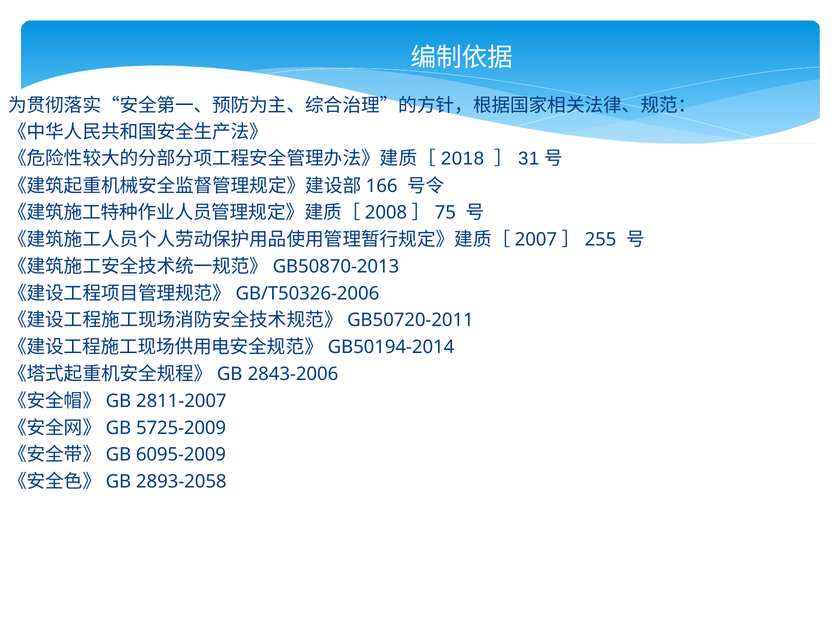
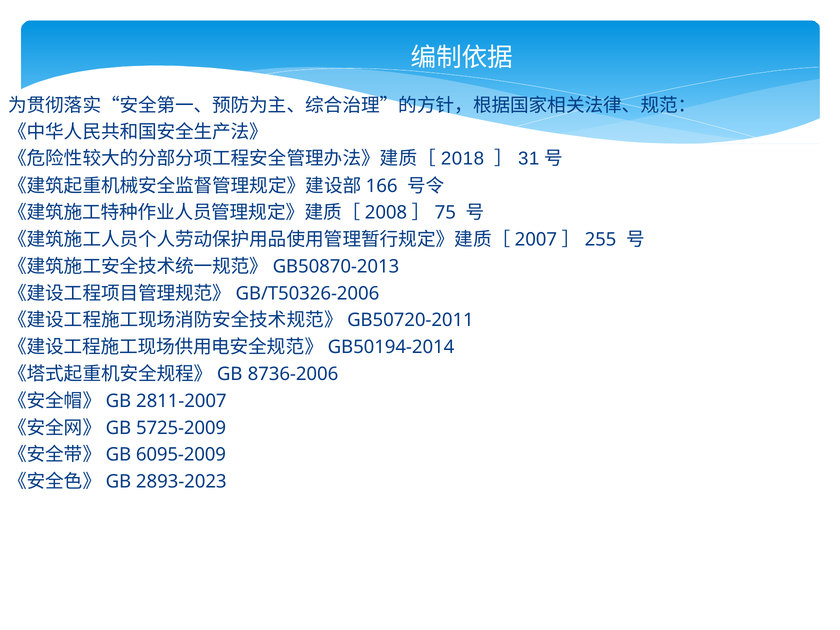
2843-2006: 2843-2006 -> 8736-2006 (293, 374)
2893-2058: 2893-2058 -> 2893-2023 (181, 482)
